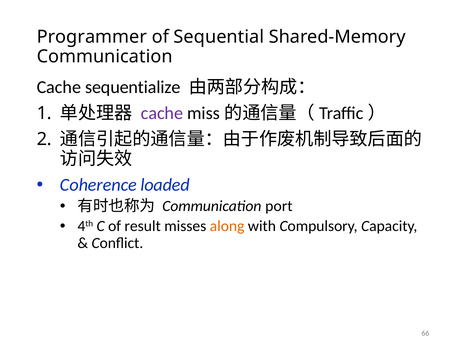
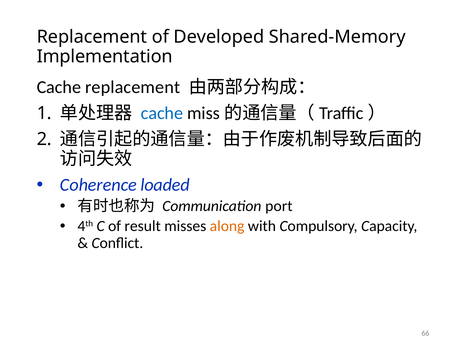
Programmer: Programmer -> Replacement (92, 37)
Sequential: Sequential -> Developed (219, 37)
Communication: Communication -> Implementation (105, 57)
Cache sequentialize: sequentialize -> replacement (133, 87)
cache colour: purple -> blue (162, 113)
